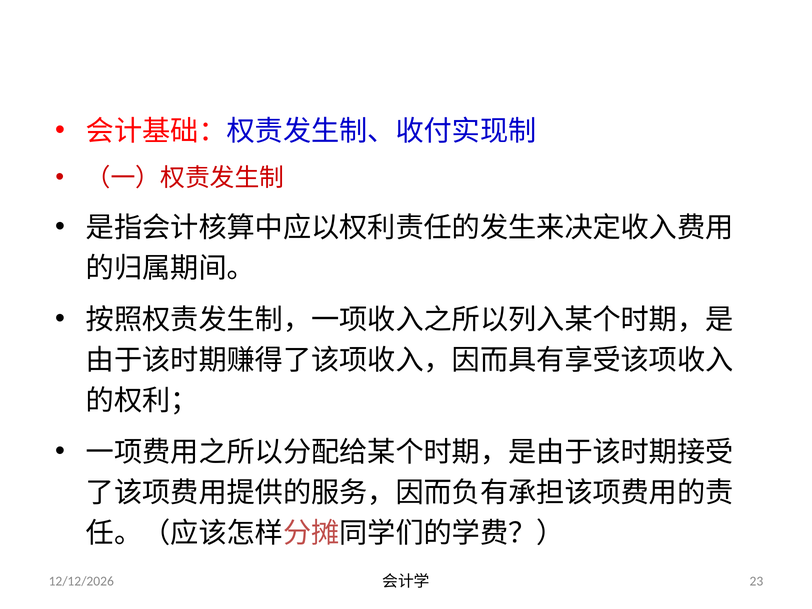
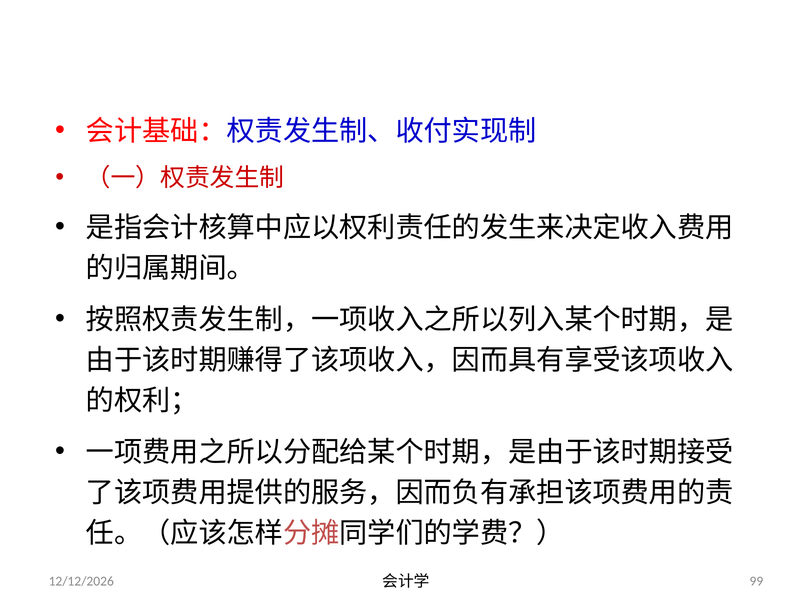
23: 23 -> 99 (756, 581)
